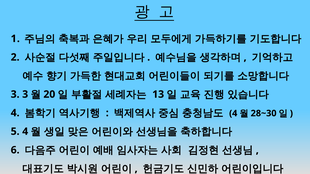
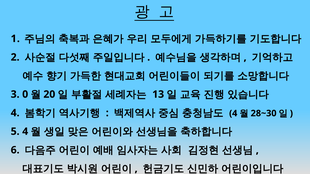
3 3: 3 -> 0 (25, 95)
